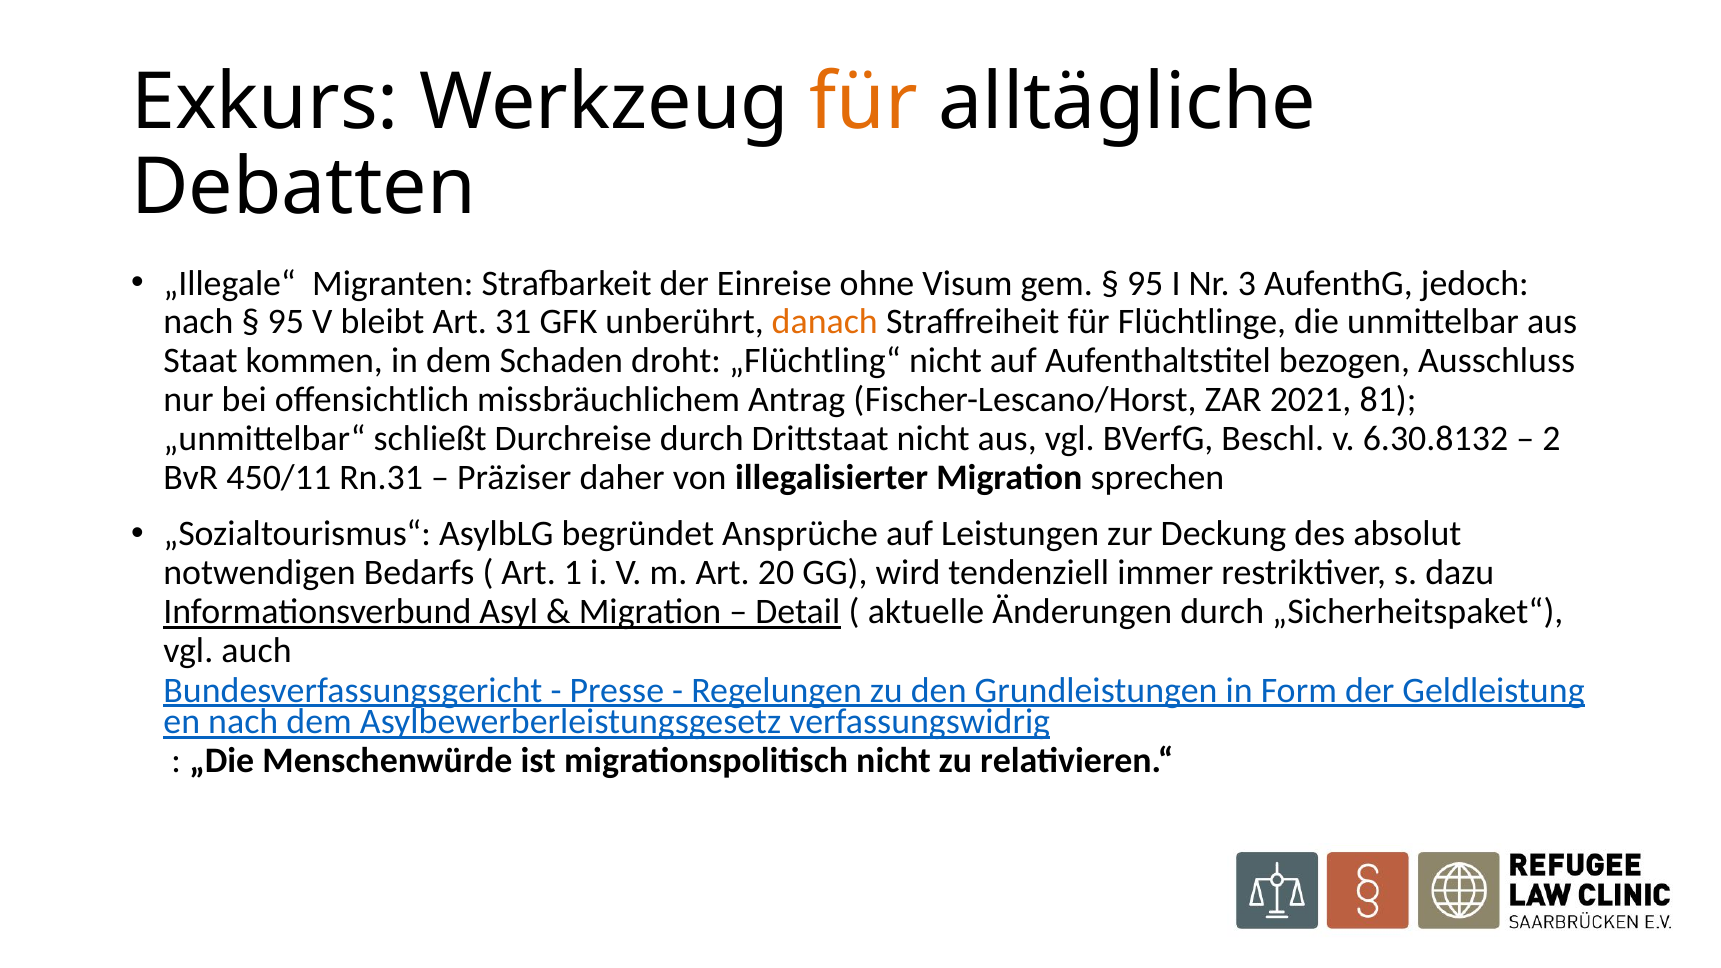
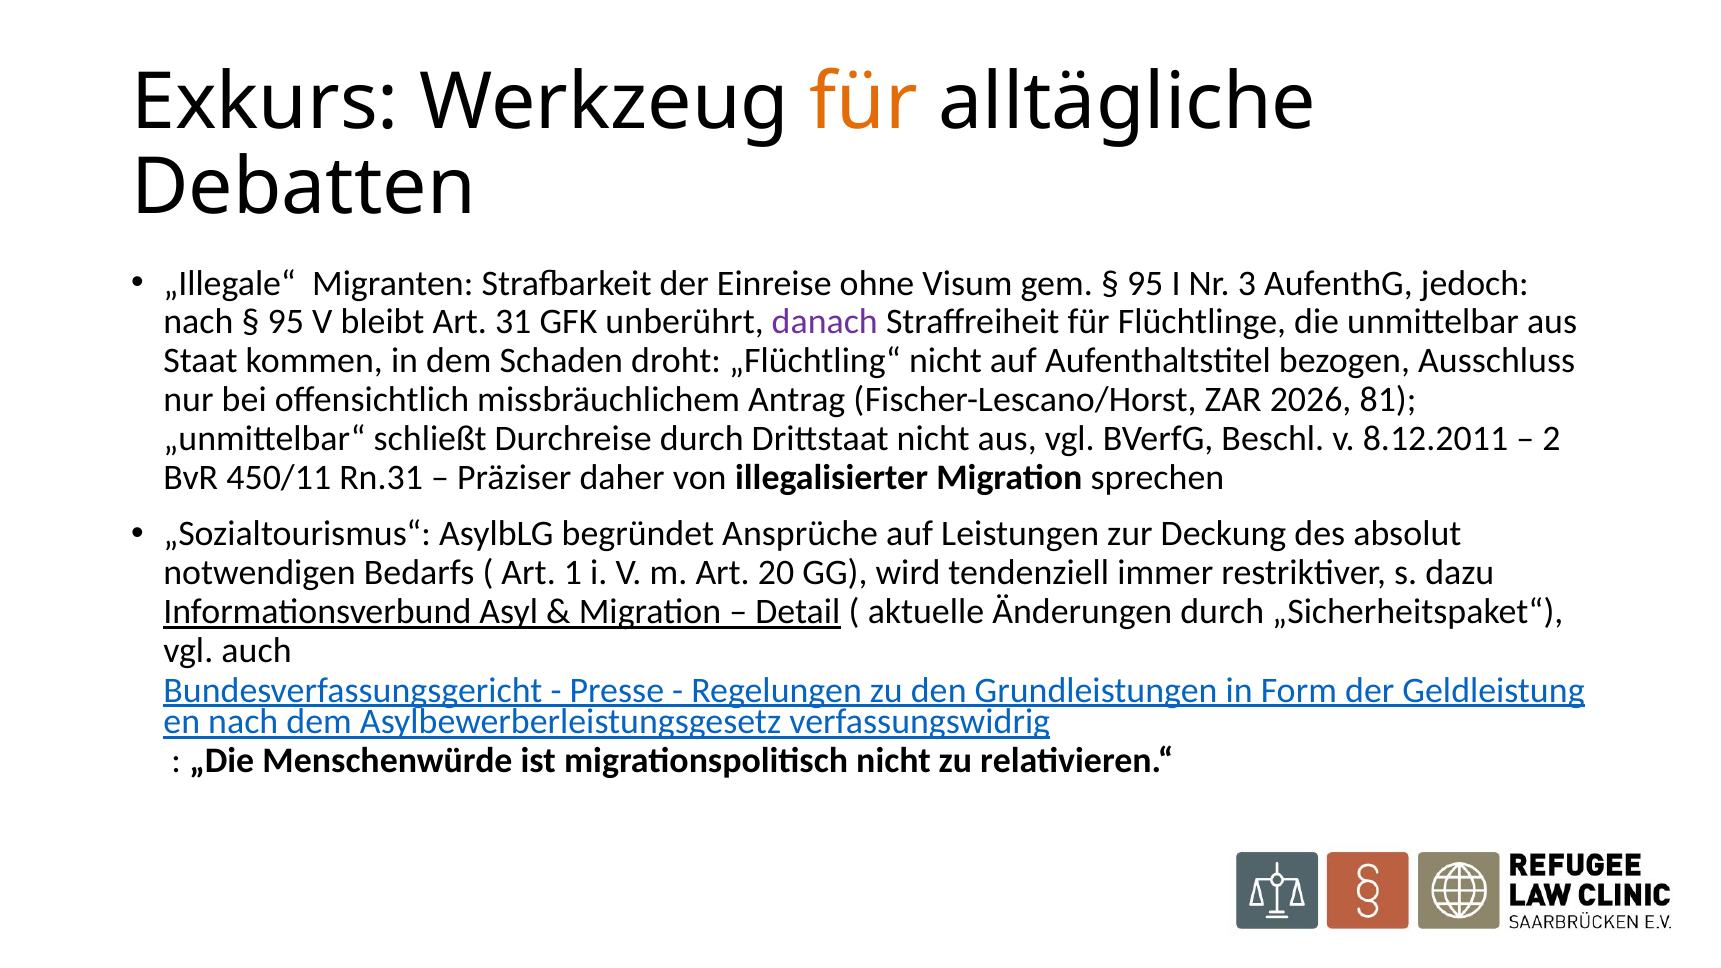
danach colour: orange -> purple (825, 322)
2021: 2021 -> 2026 (1311, 400)
6.30.8132: 6.30.8132 -> 8.12.2011 (1436, 438)
